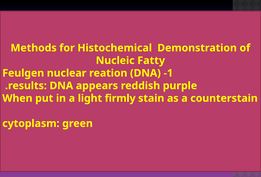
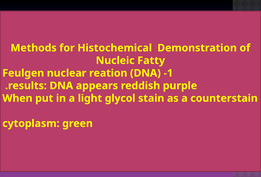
firmly: firmly -> glycol (120, 99)
